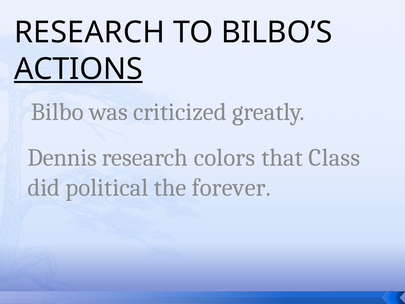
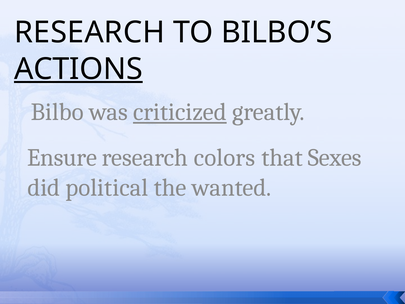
criticized underline: none -> present (180, 112)
Dennis: Dennis -> Ensure (62, 158)
Class: Class -> Sexes (335, 158)
forever: forever -> wanted (232, 187)
